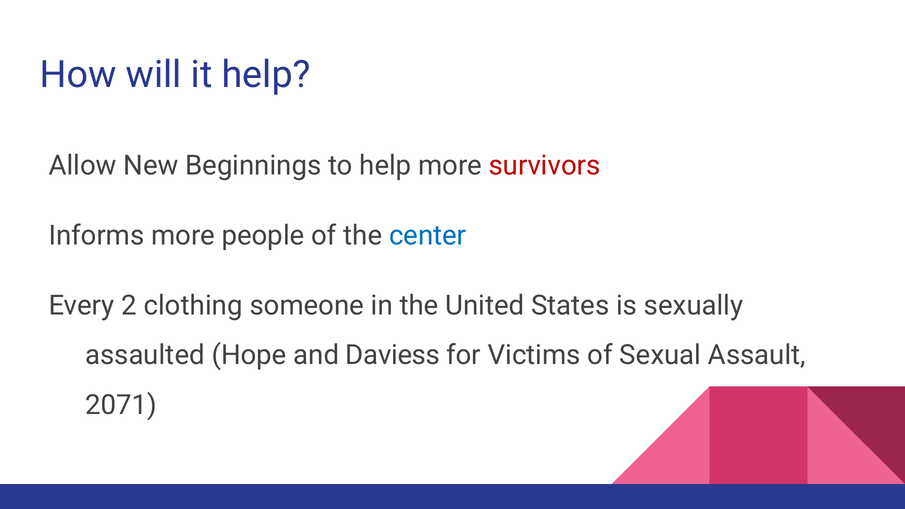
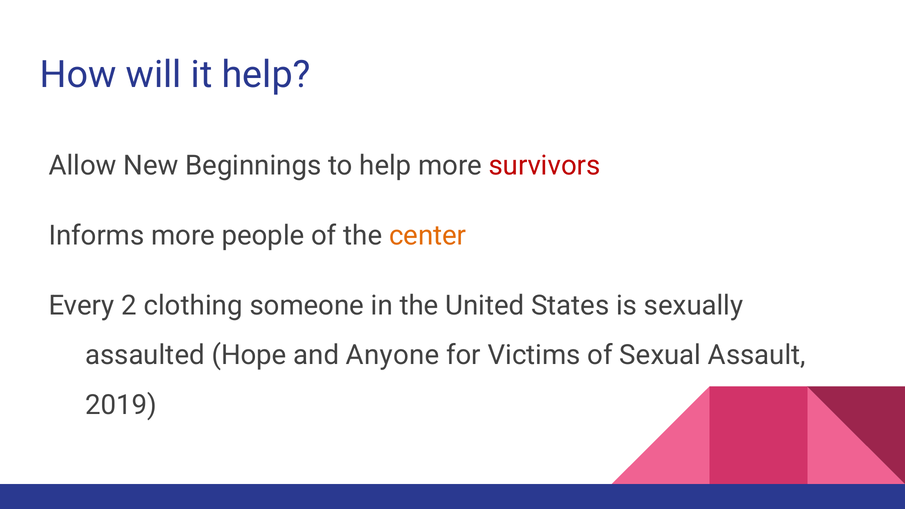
center colour: blue -> orange (428, 236)
Daviess: Daviess -> Anyone (393, 355)
2071: 2071 -> 2019 (121, 405)
